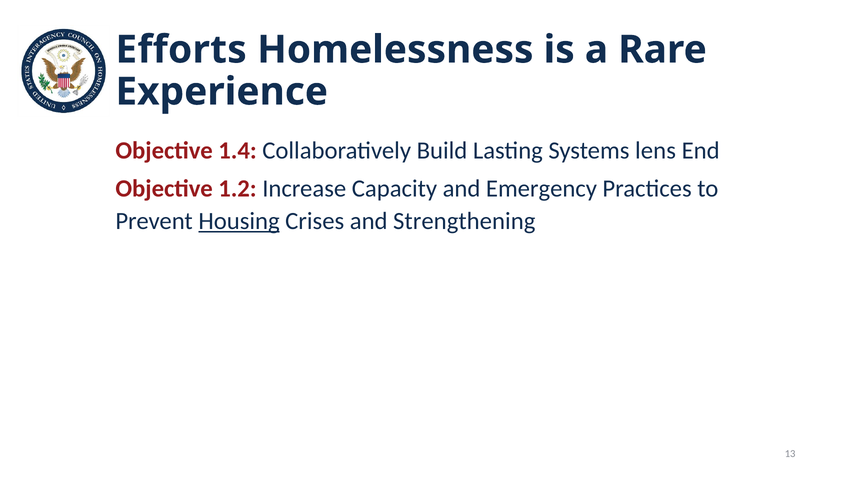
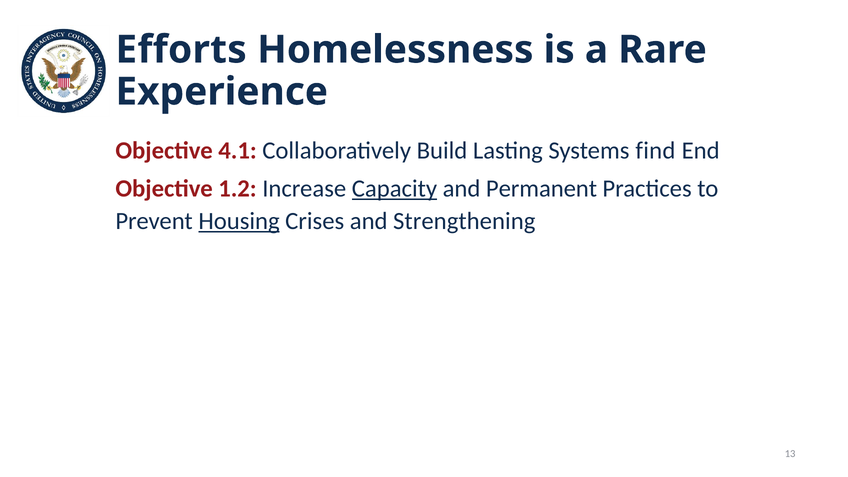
1.4: 1.4 -> 4.1 (237, 150)
lens: lens -> find (655, 150)
Capacity underline: none -> present (394, 188)
Emergency: Emergency -> Permanent (542, 188)
